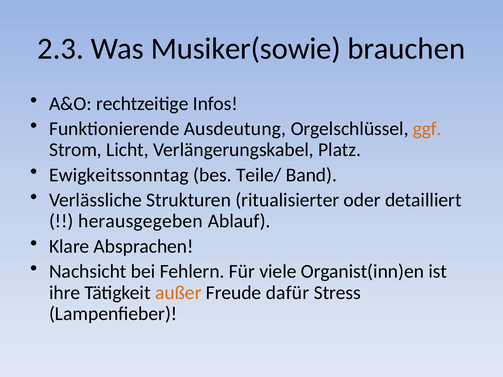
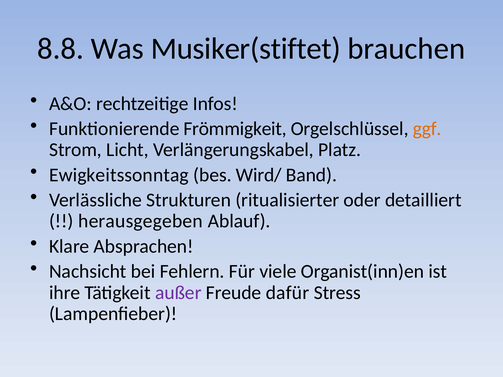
2.3: 2.3 -> 8.8 (60, 49)
Musiker(sowie: Musiker(sowie -> Musiker(stiftet (246, 49)
Ausdeutung: Ausdeutung -> Frömmigkeit (235, 129)
Teile/: Teile/ -> Wird/ (259, 175)
außer colour: orange -> purple (178, 293)
